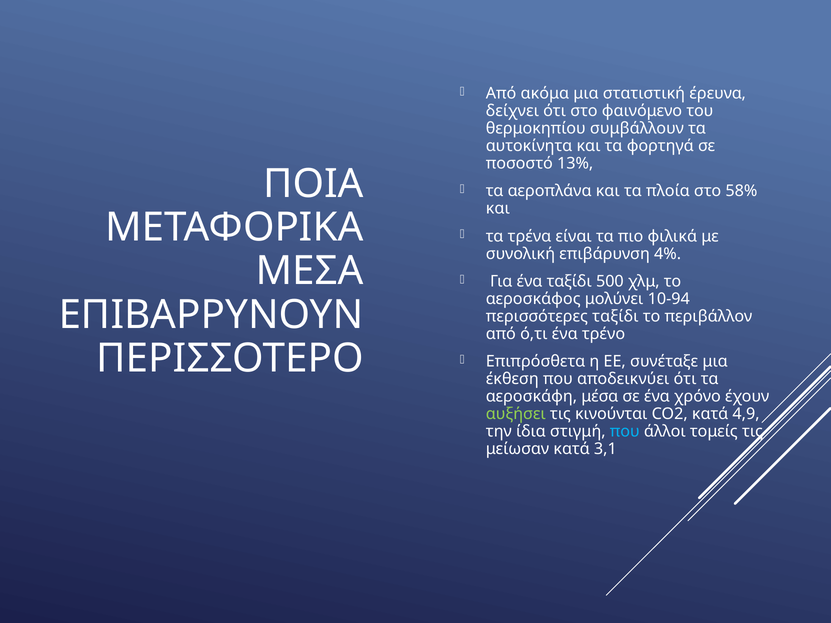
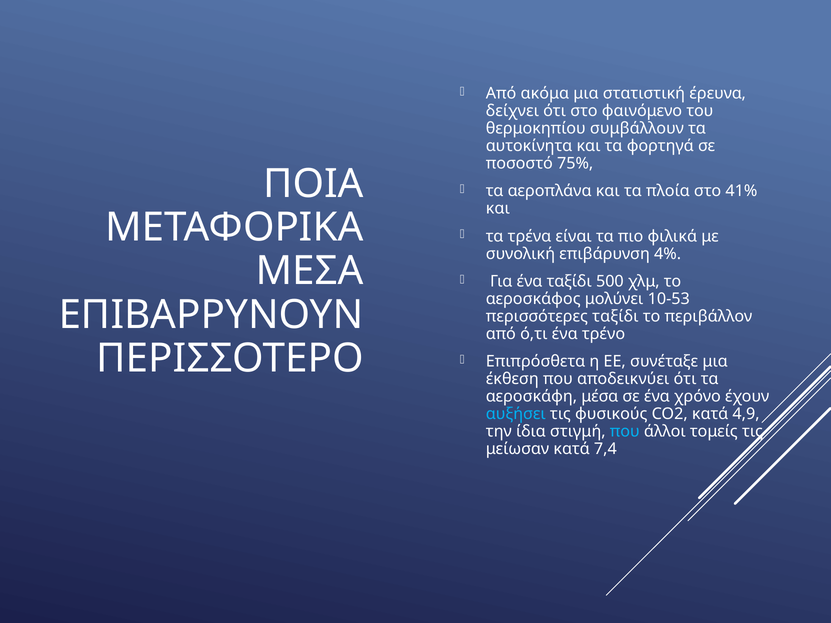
13%: 13% -> 75% (575, 164)
58%: 58% -> 41% (741, 191)
10-94: 10-94 -> 10-53 (669, 299)
αυξήσει colour: light green -> light blue (516, 414)
κινούνται: κινούνται -> φυσικούς (611, 414)
3,1: 3,1 -> 7,4 (605, 449)
